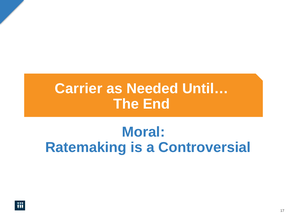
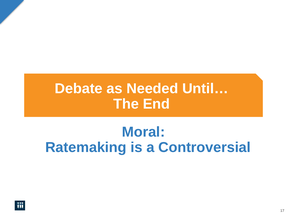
Carrier: Carrier -> Debate (79, 89)
